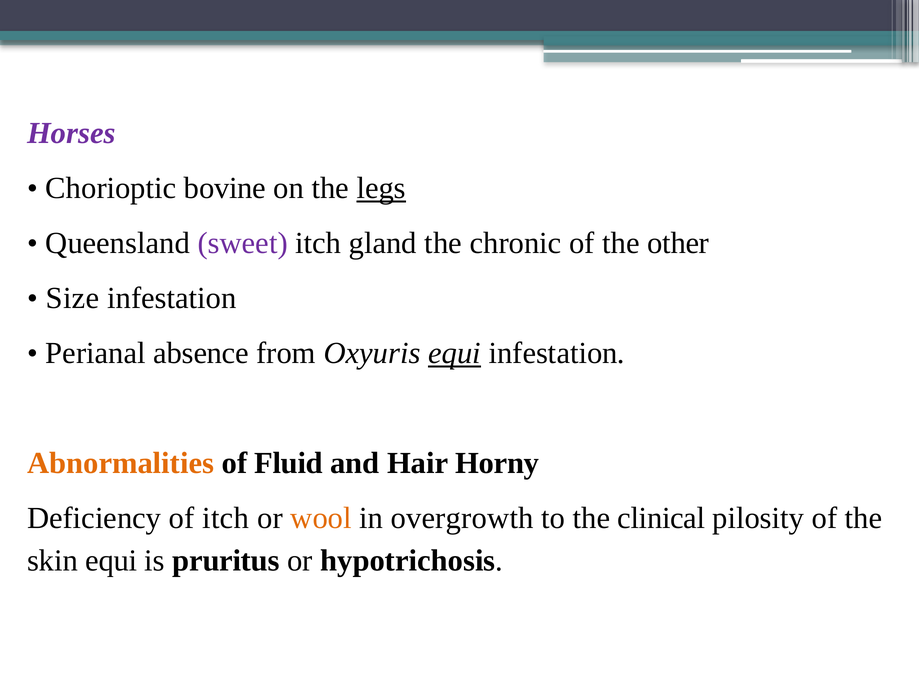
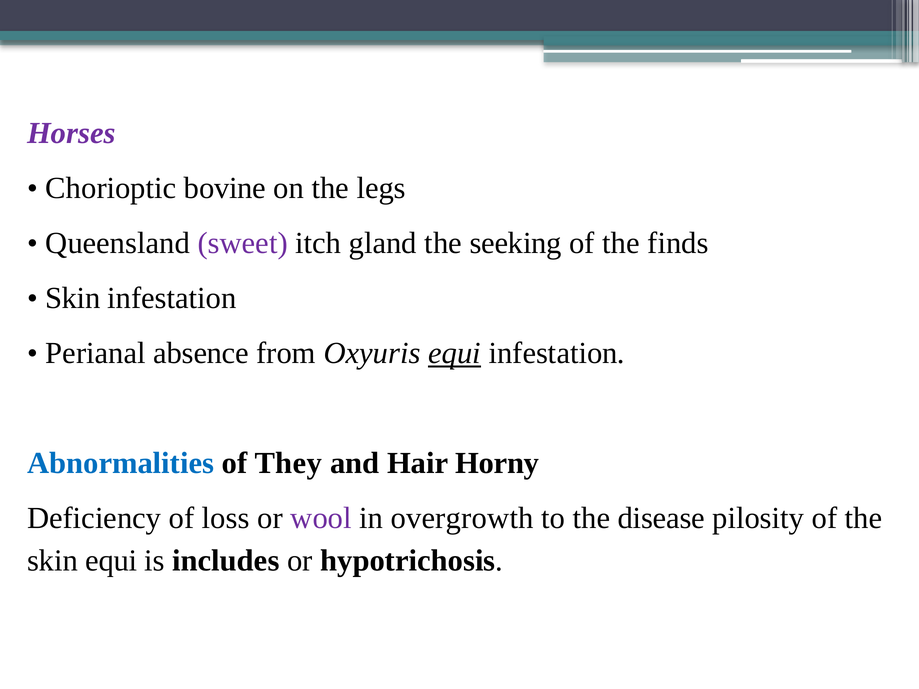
legs underline: present -> none (381, 188)
chronic: chronic -> seeking (516, 243)
other: other -> finds (678, 243)
Size: Size -> Skin (73, 298)
Abnormalities colour: orange -> blue (121, 464)
Fluid: Fluid -> They (288, 464)
of itch: itch -> loss (226, 519)
wool colour: orange -> purple (321, 519)
clinical: clinical -> disease (661, 519)
pruritus: pruritus -> includes (226, 561)
